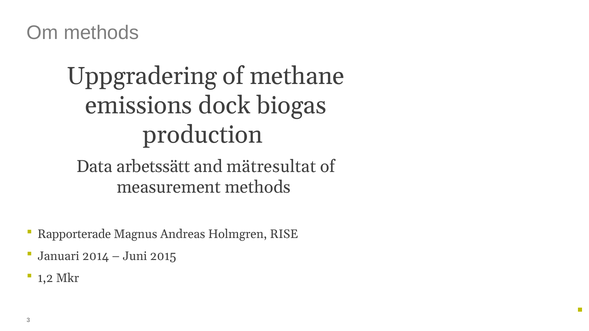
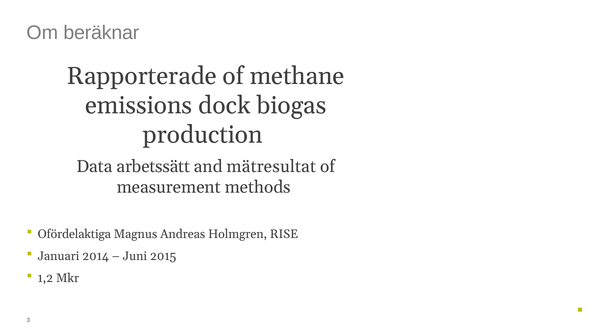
Om methods: methods -> beräknar (101, 33)
Uppgradering: Uppgradering -> Rapporterade (142, 76)
Rapporterade: Rapporterade -> Ofördelaktiga (74, 234)
